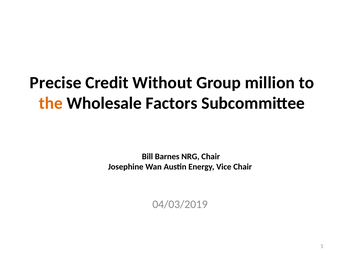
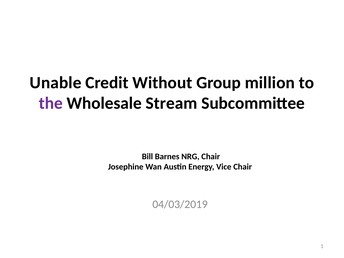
Precise: Precise -> Unable (56, 83)
the colour: orange -> purple (51, 103)
Factors: Factors -> Stream (171, 103)
